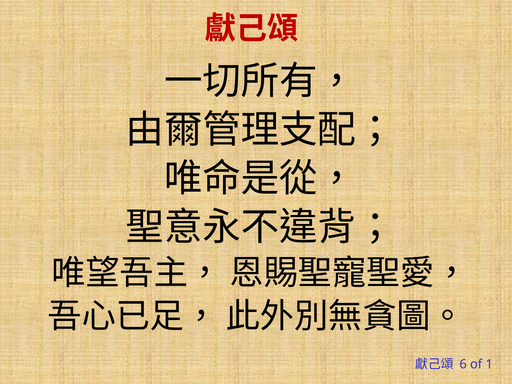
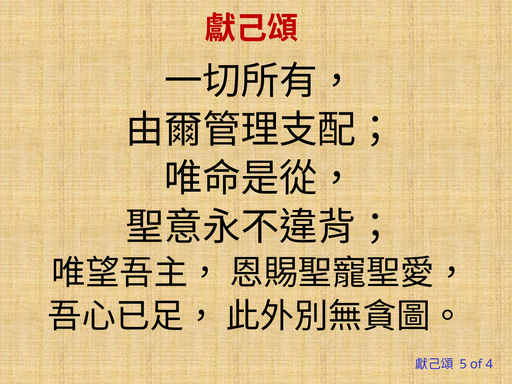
6: 6 -> 5 (463, 364)
1: 1 -> 4 (489, 364)
